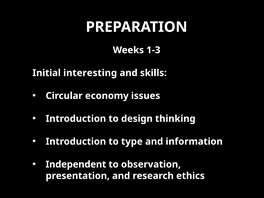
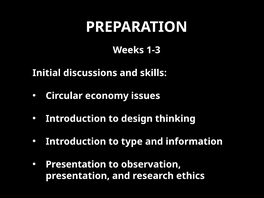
interesting: interesting -> discussions (90, 73)
Independent: Independent -> Presentation (76, 164)
